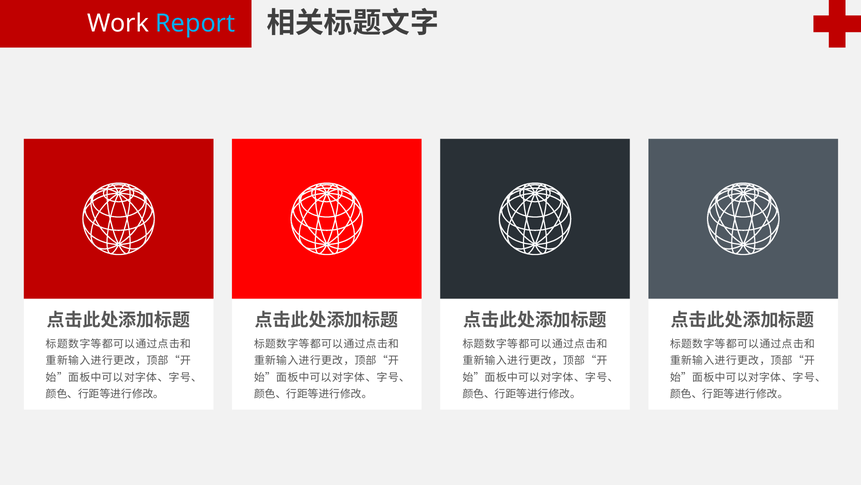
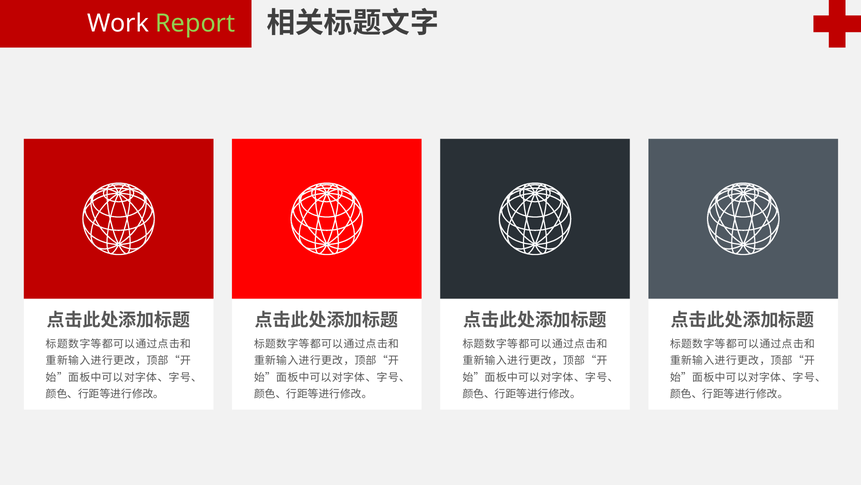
Report colour: light blue -> light green (195, 23)
